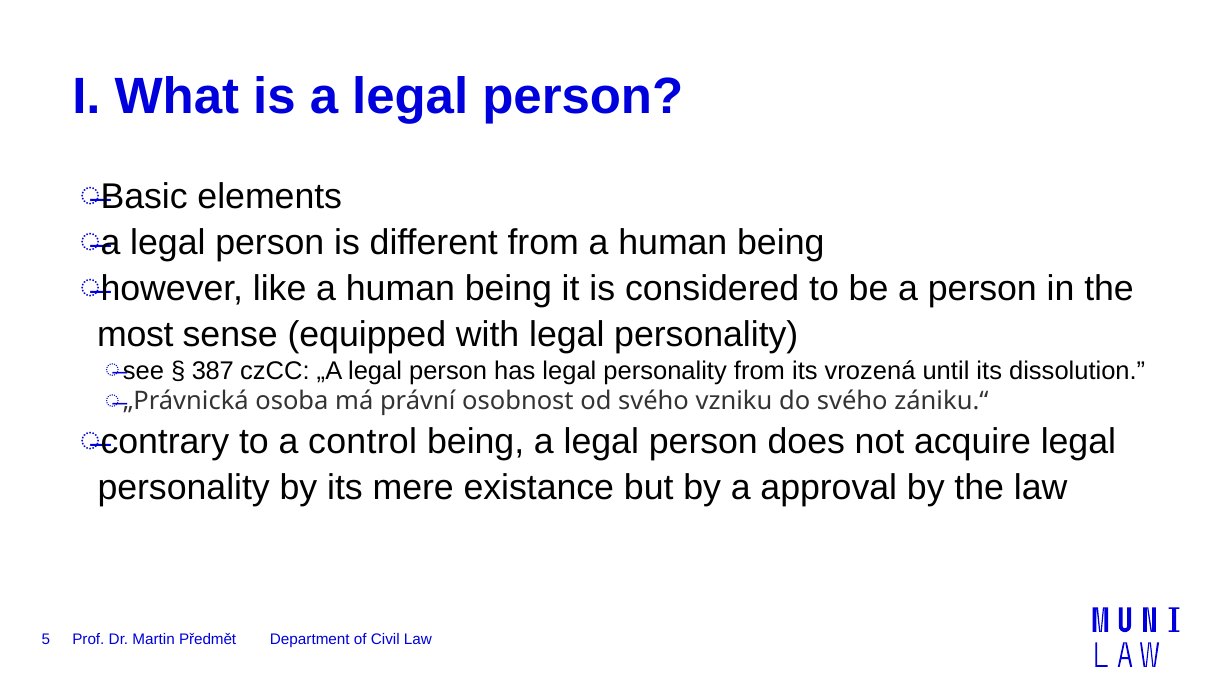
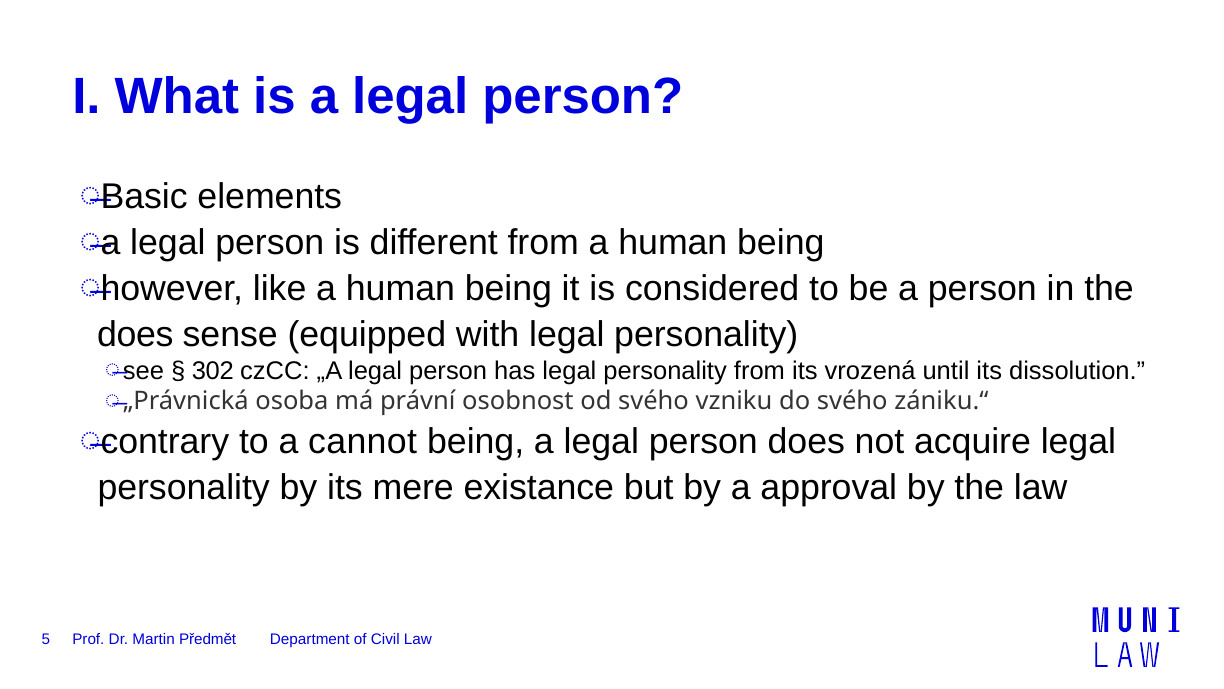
most: most -> does (135, 335)
387: 387 -> 302 (213, 371)
control: control -> cannot (363, 442)
